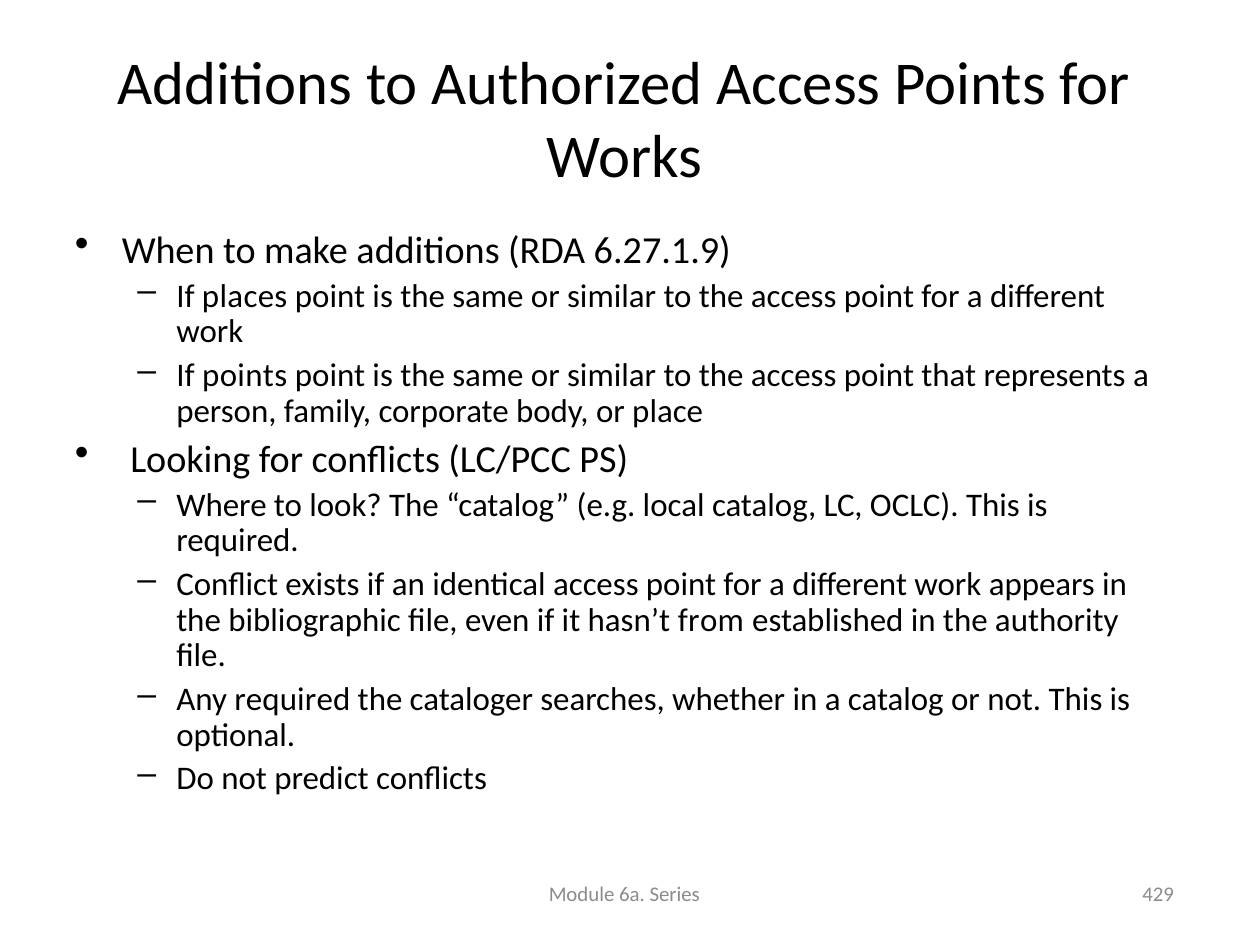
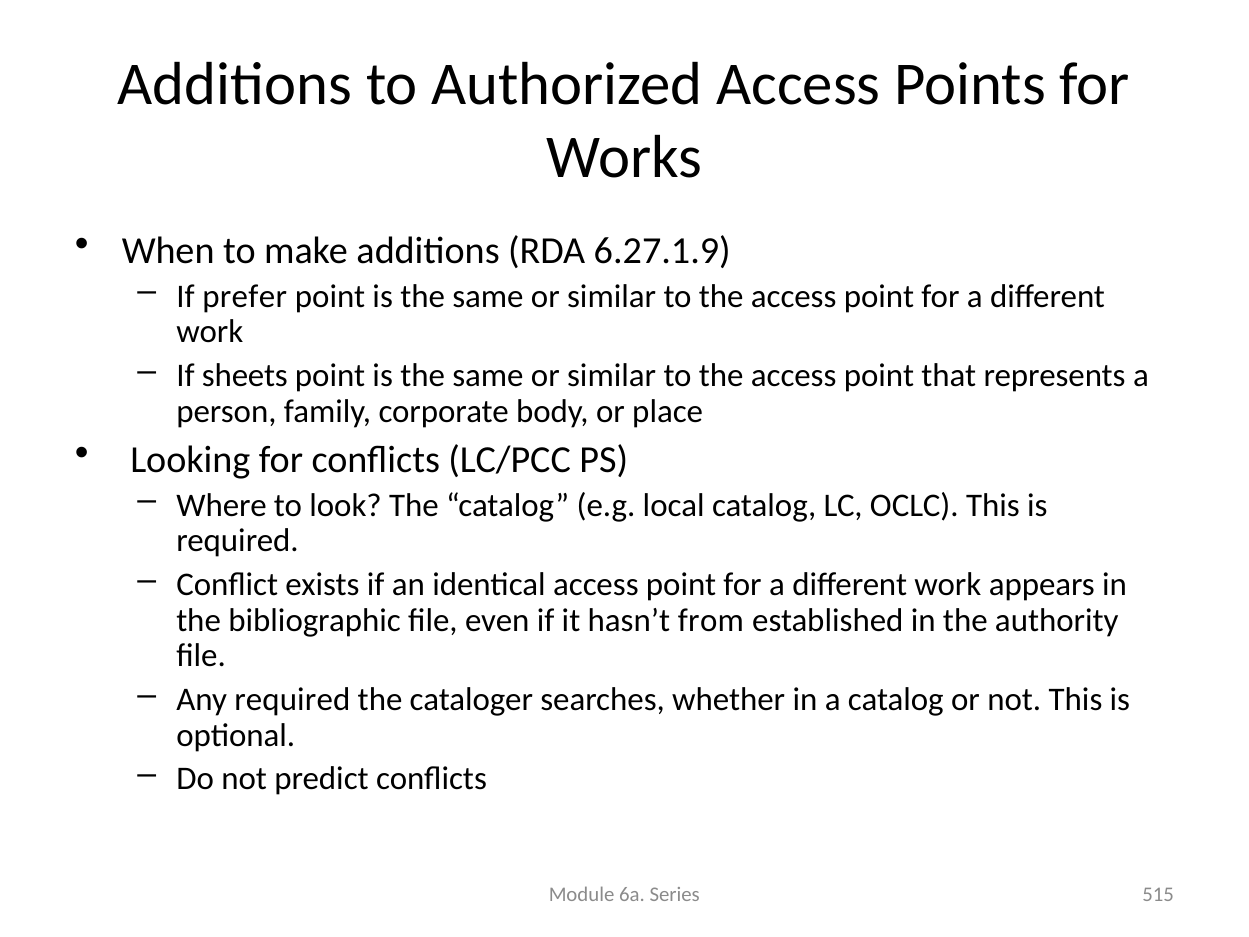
places: places -> prefer (245, 296)
If points: points -> sheets (245, 375)
429: 429 -> 515 (1158, 894)
